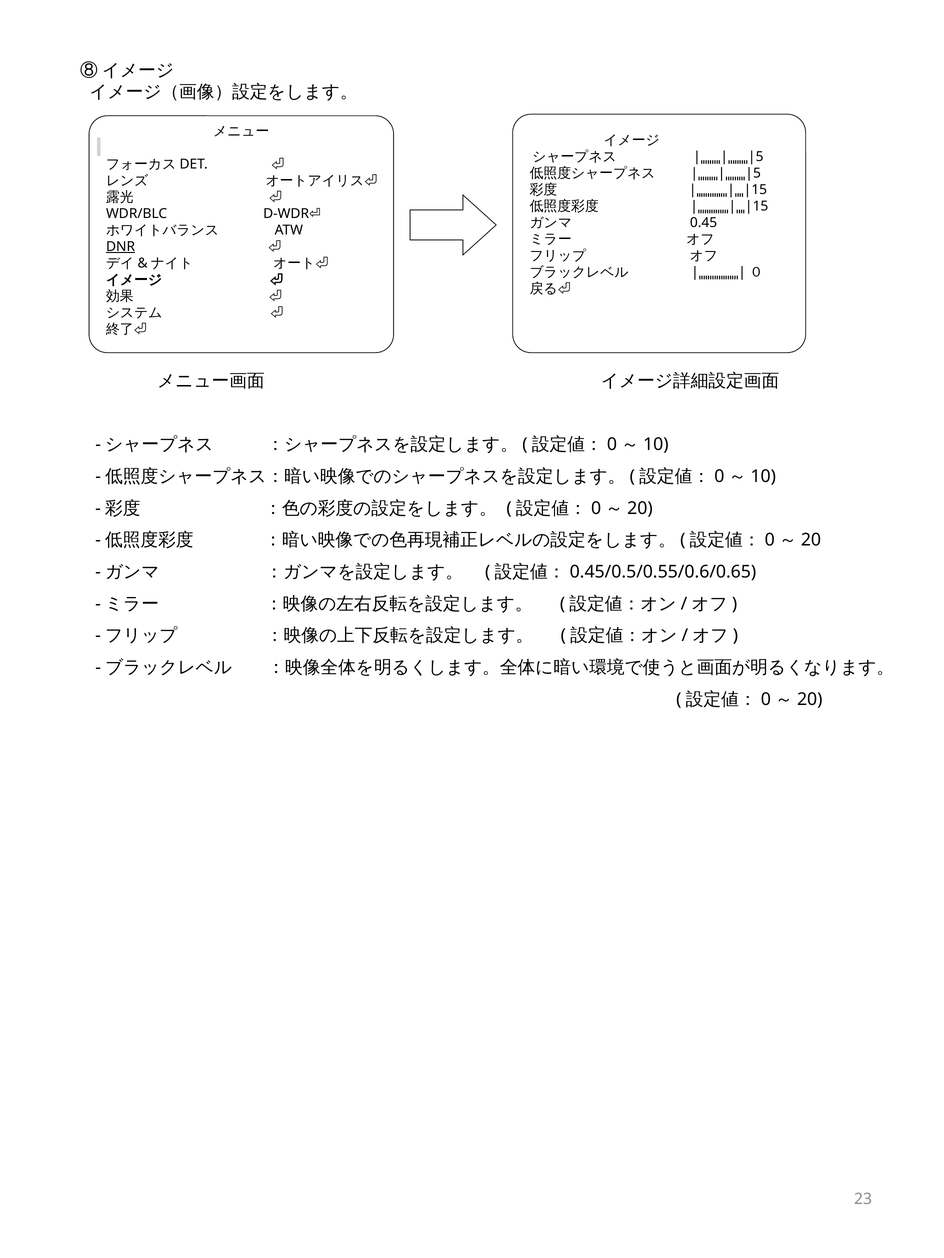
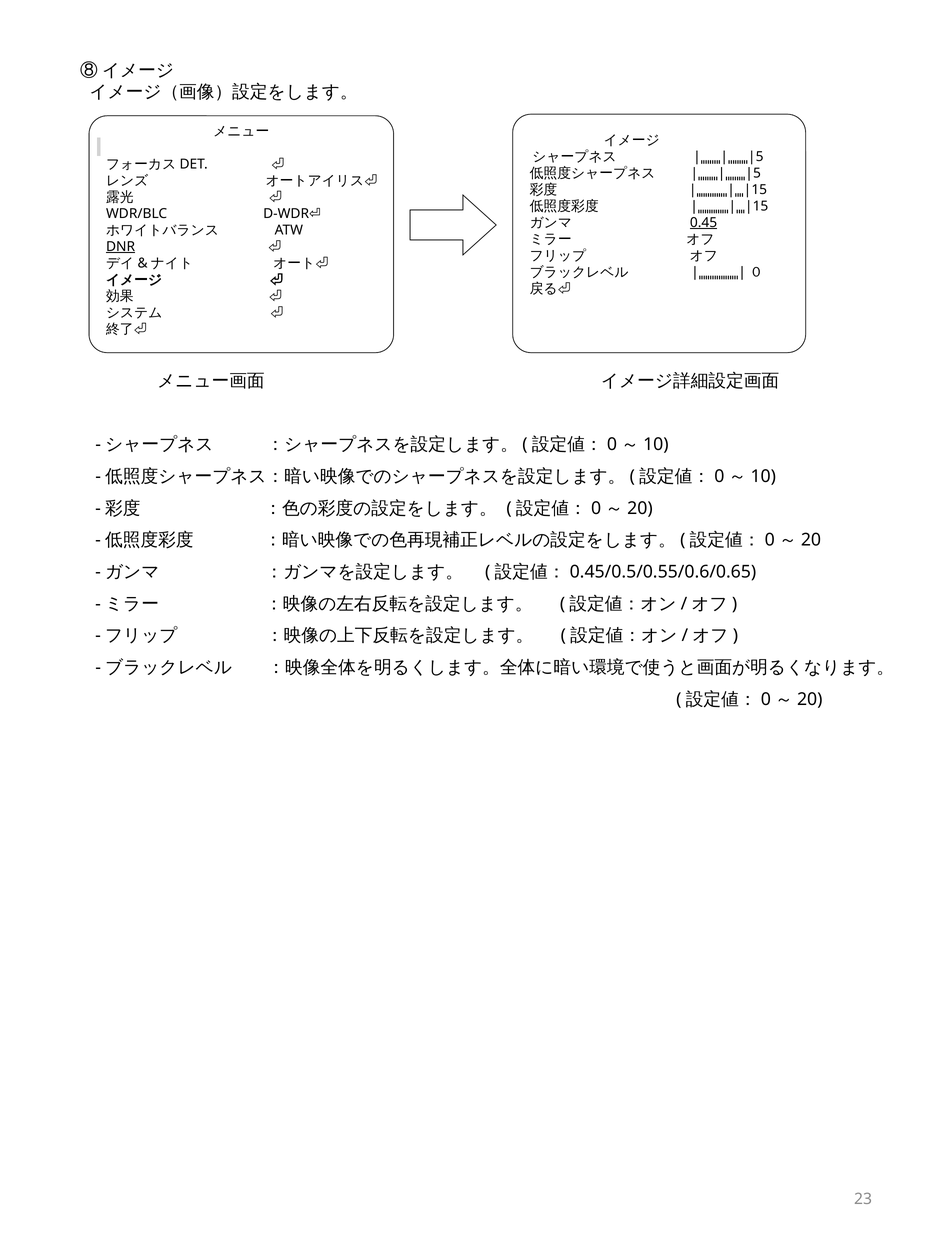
0.45 underline: none -> present (704, 223)
